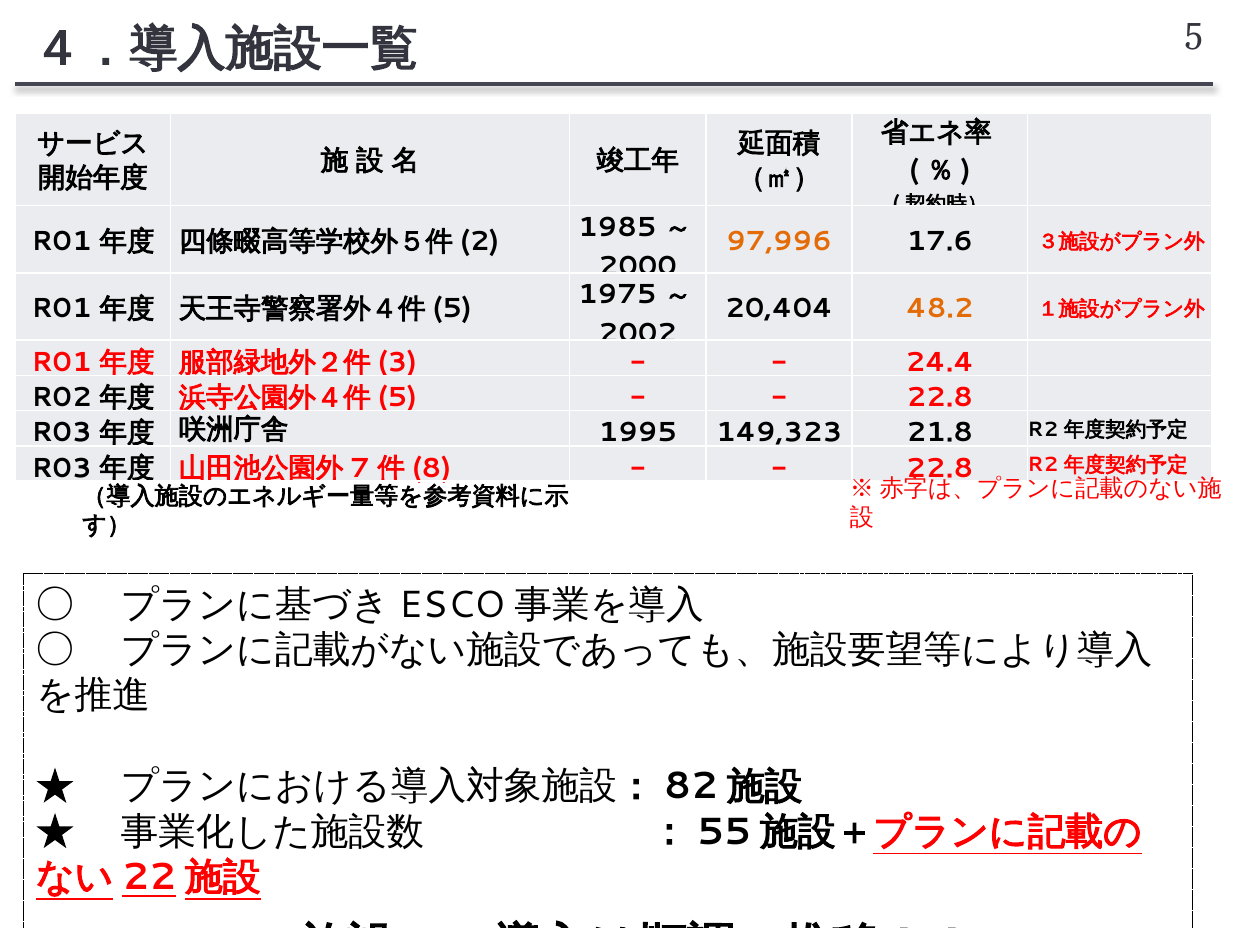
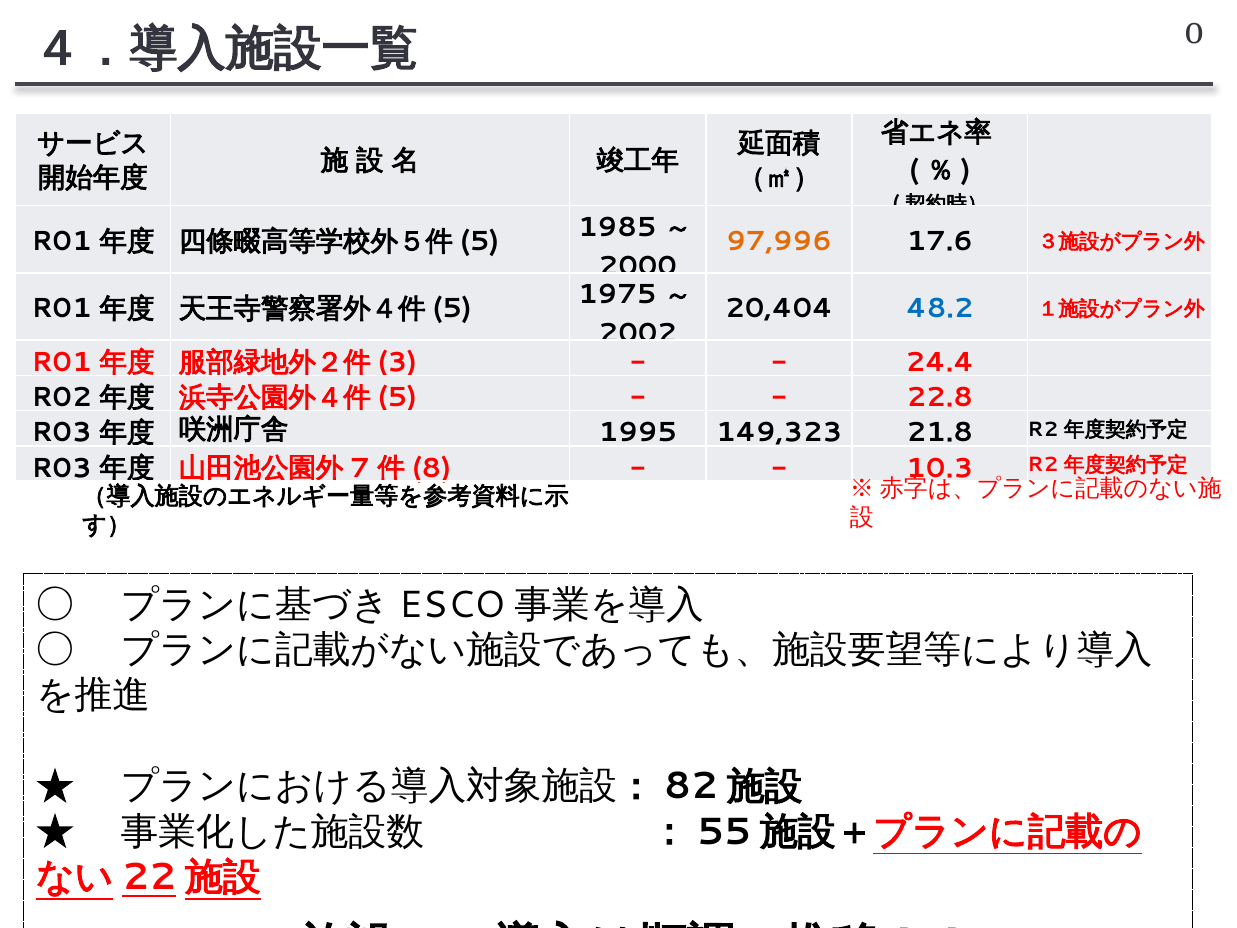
5: 5 -> 0 (1194, 32)
2: 2 -> 5 (480, 241)
48.2 colour: orange -> blue (940, 308)
22.8: 22.8 -> 10.3 (940, 468)
